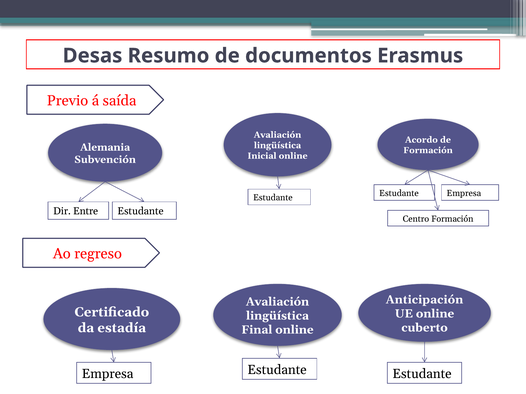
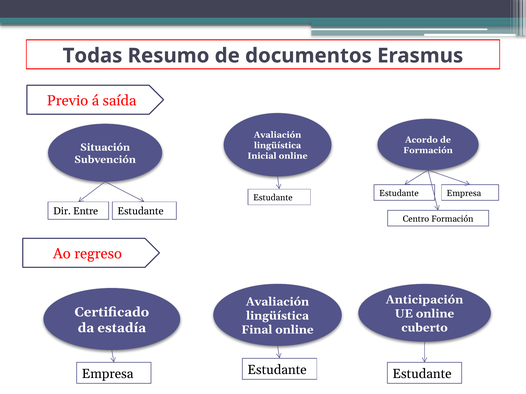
Desas: Desas -> Todas (93, 56)
Alemania: Alemania -> Situación (105, 147)
